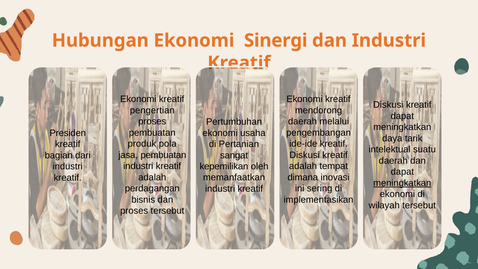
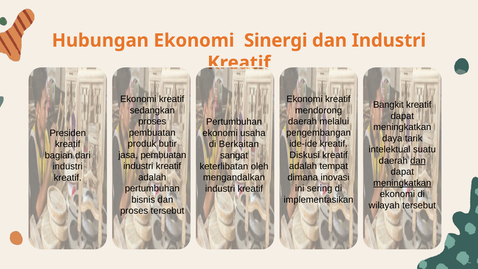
Diskusi: Diskusi -> Bangkit (388, 105)
pengertian: pengertian -> sedangkan (152, 110)
pola: pola -> butir (168, 144)
Pertanian: Pertanian -> Berkaitan (239, 144)
dan underline: none -> present (418, 161)
kepemilikan: kepemilikan -> keterlibatan (224, 166)
memanfaatkan: memanfaatkan -> mengandalkan (234, 178)
perdagangan: perdagangan -> pertumbuhan (152, 188)
